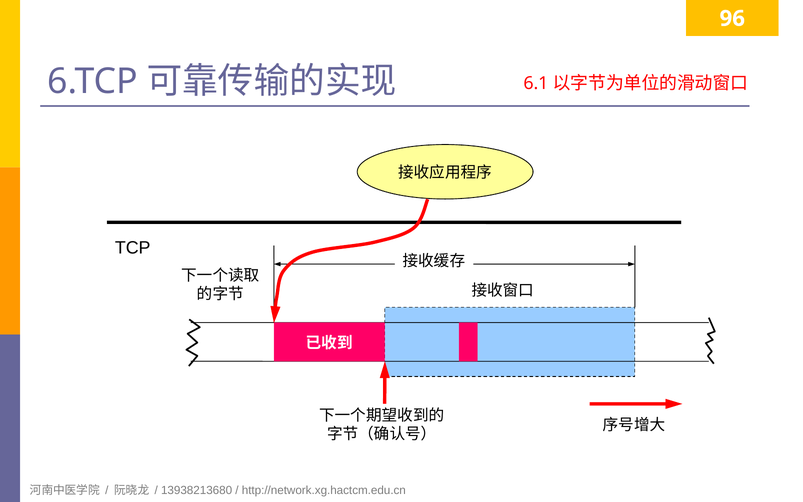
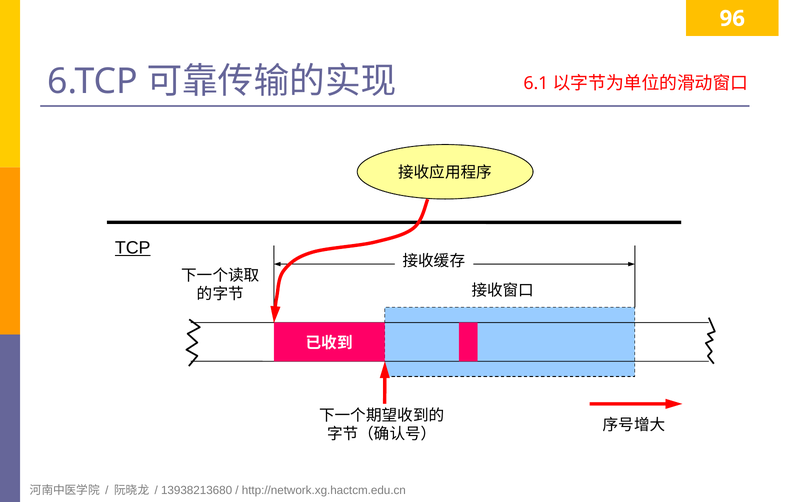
TCP underline: none -> present (133, 248)
